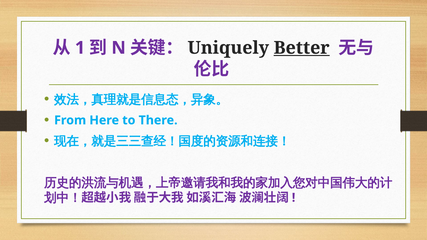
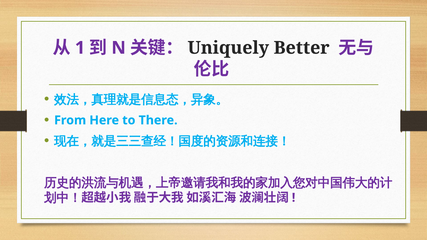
Better underline: present -> none (302, 48)
